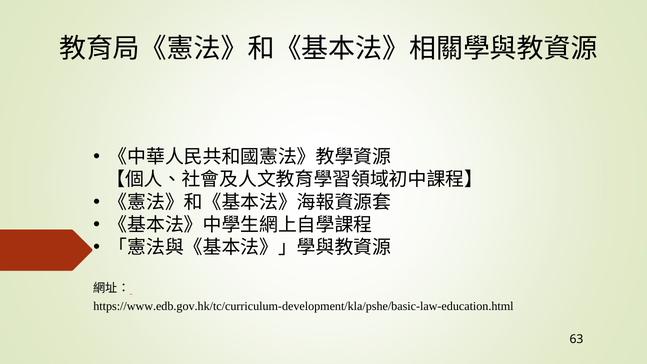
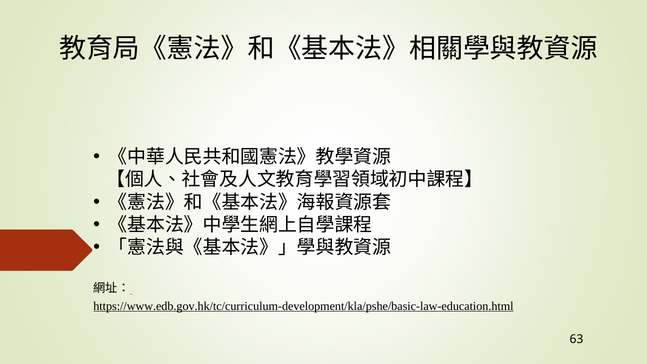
https://www.edb.gov.hk/tc/curriculum-development/kla/pshe/basic-law-education.html underline: none -> present (303, 306)
